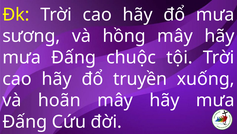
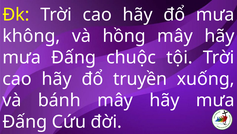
sương: sương -> không (31, 36)
hoãn: hoãn -> bánh (59, 100)
